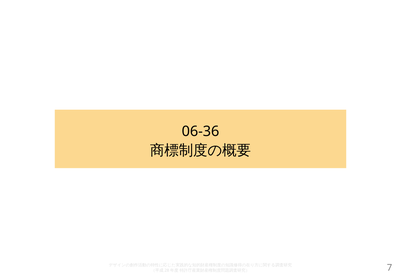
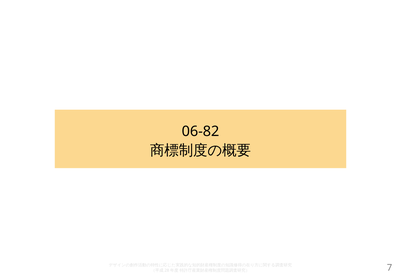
06-36: 06-36 -> 06-82 (200, 131)
